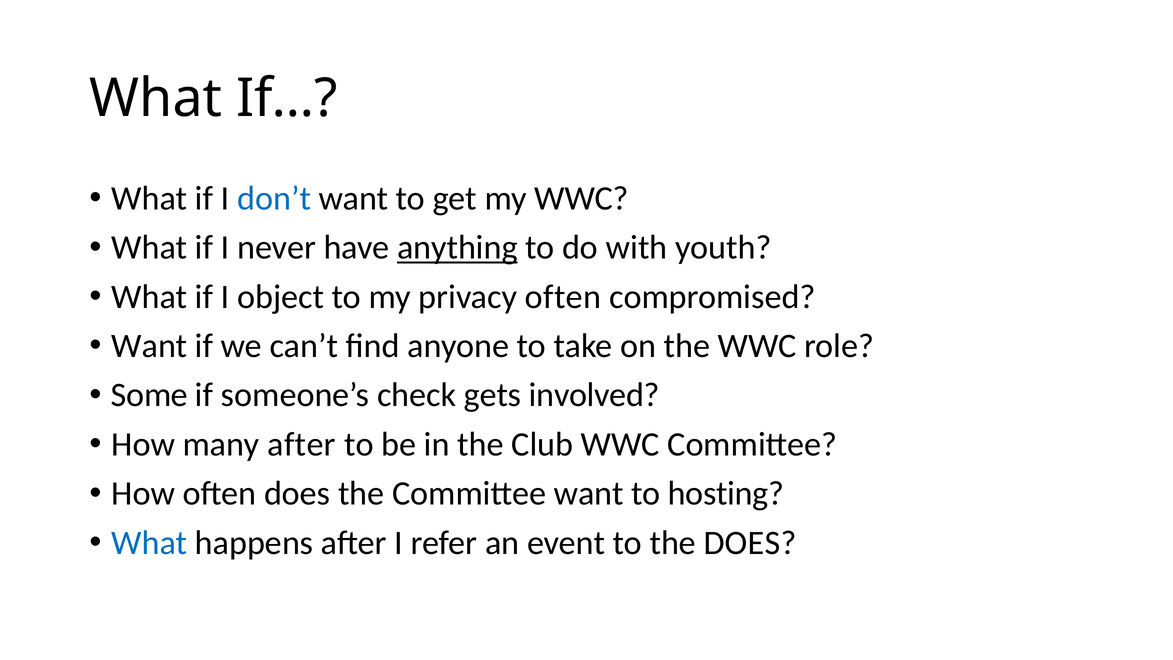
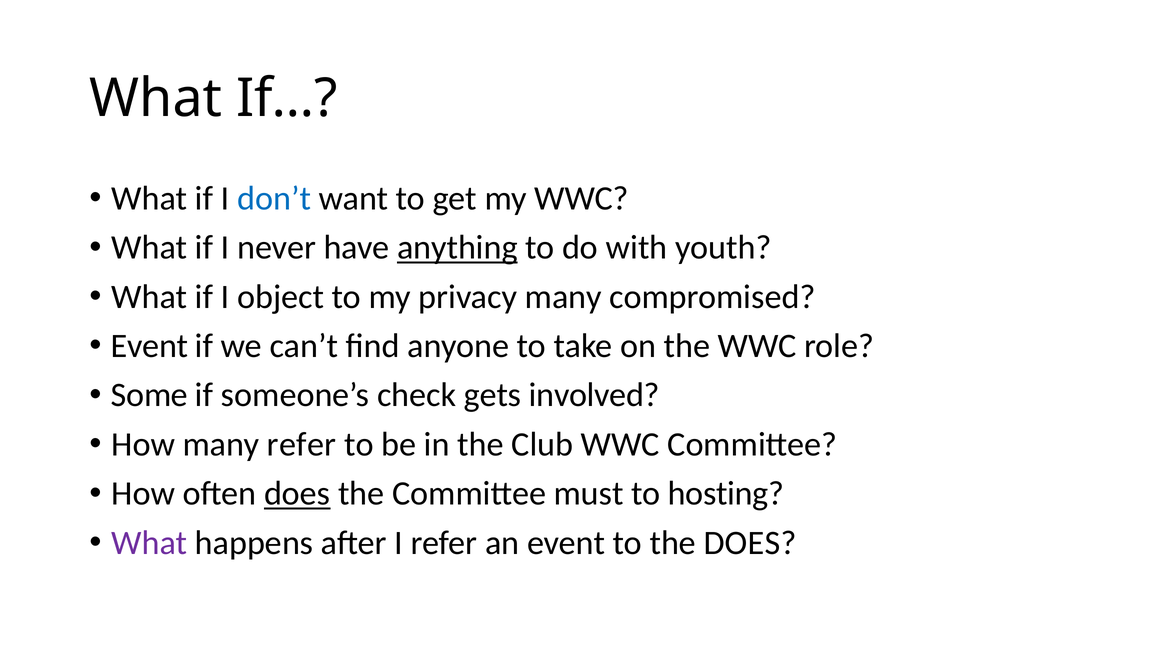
privacy often: often -> many (563, 297)
Want: Want -> Event (149, 346)
many after: after -> refer (302, 444)
does underline: none -> present (297, 493)
Committee want: want -> must (589, 493)
What colour: blue -> purple (149, 543)
